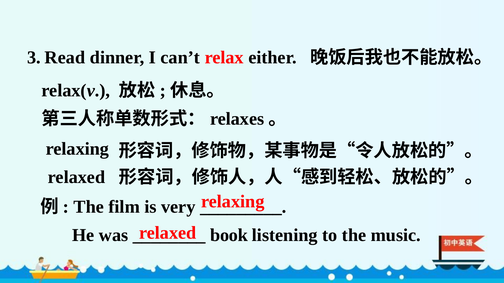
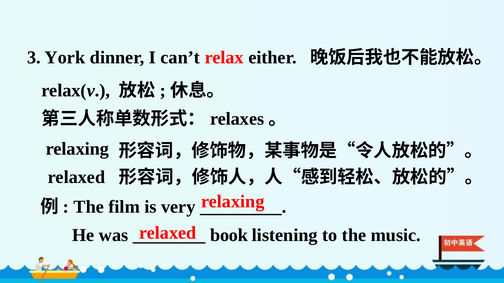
Read: Read -> York (65, 58)
